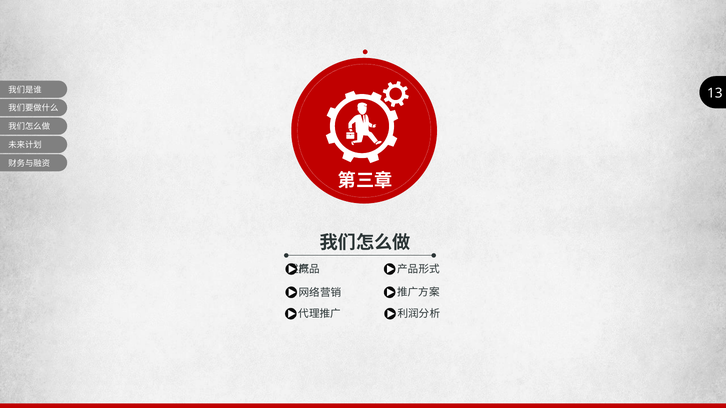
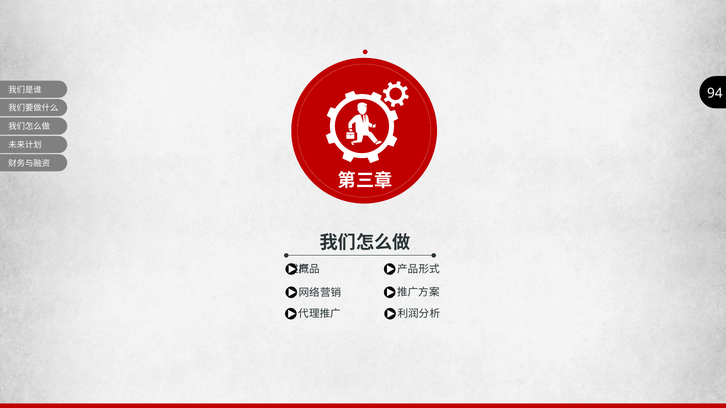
13: 13 -> 94 (715, 93)
